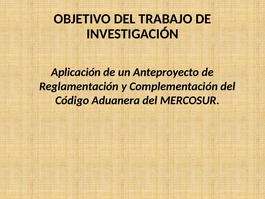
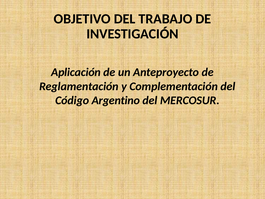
Aduanera: Aduanera -> Argentino (116, 100)
